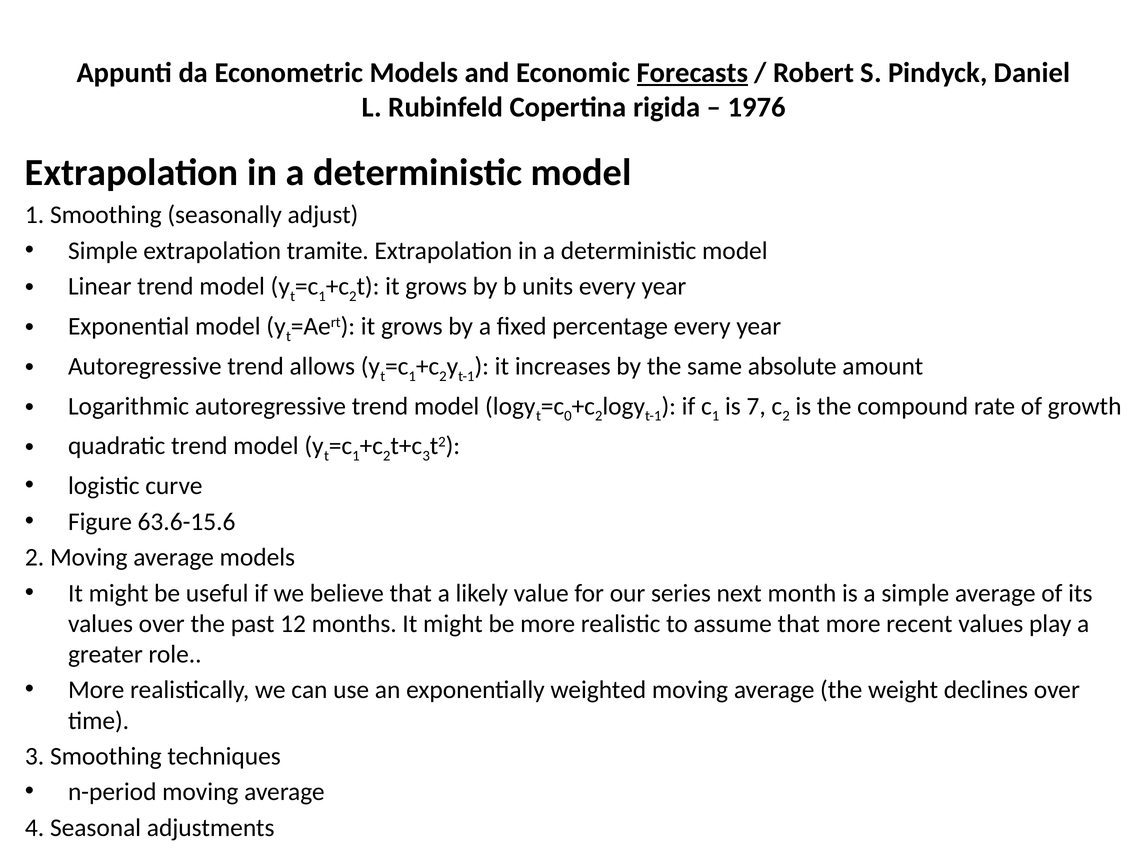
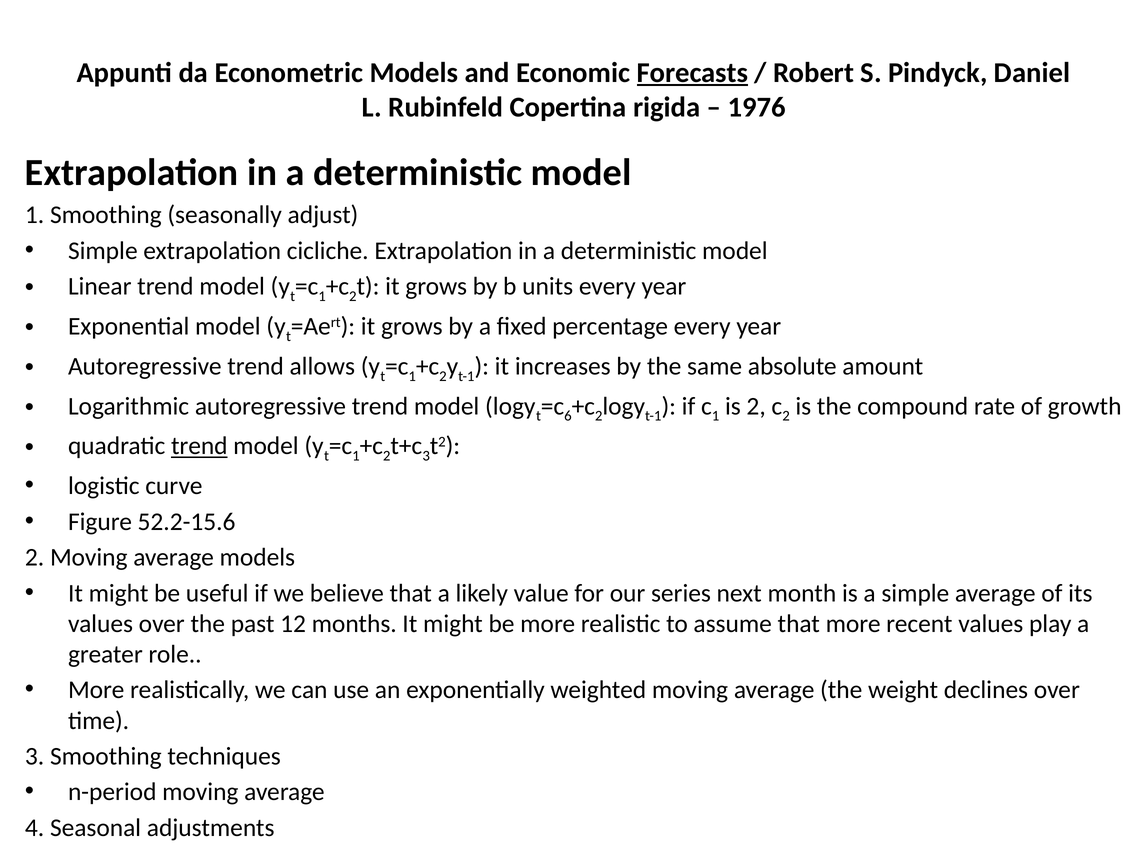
tramite: tramite -> cicliche (328, 251)
0: 0 -> 6 (568, 416)
is 7: 7 -> 2 (756, 406)
trend underline: none -> present (199, 446)
63.6-15.6: 63.6-15.6 -> 52.2-15.6 (187, 522)
